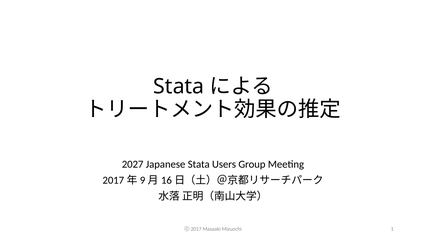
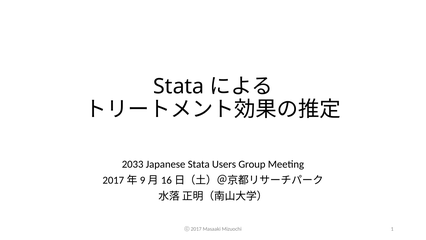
2027: 2027 -> 2033 (133, 164)
